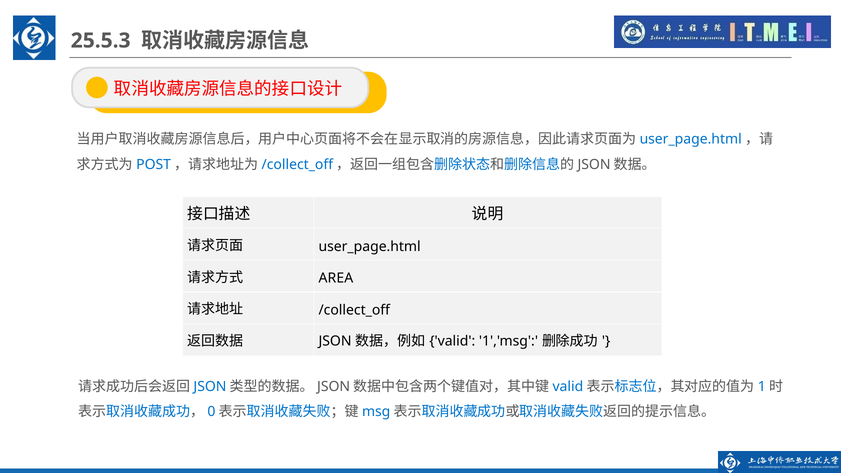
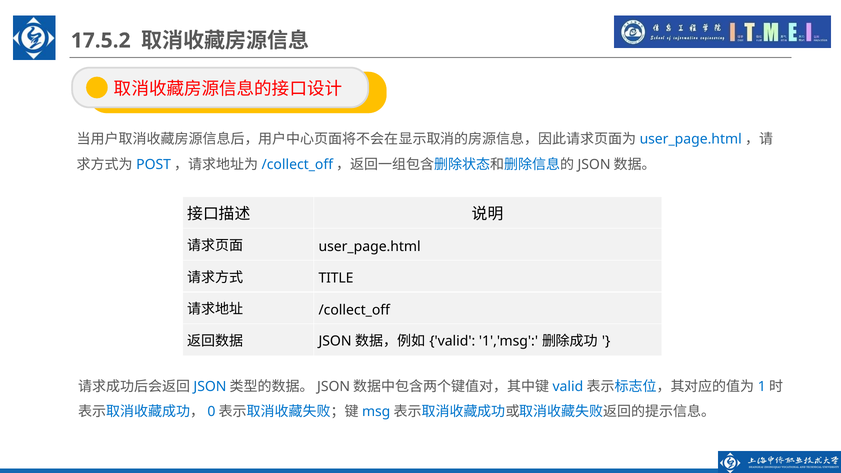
25.5.3: 25.5.3 -> 17.5.2 (101, 41)
AREA: AREA -> TITLE (336, 278)
